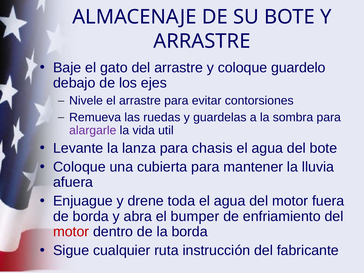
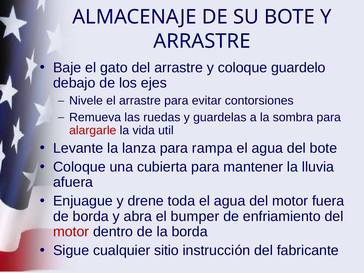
alargarle colour: purple -> red (93, 130)
chasis: chasis -> rampa (212, 148)
ruta: ruta -> sitio (167, 250)
